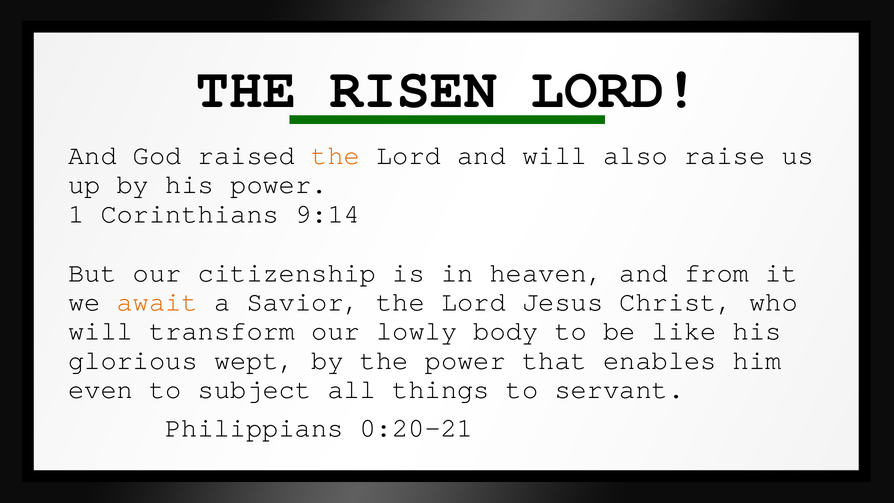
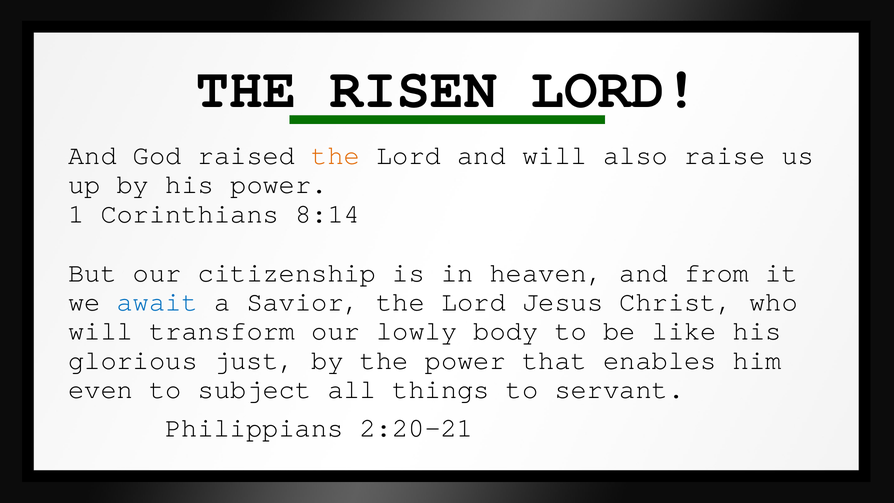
9:14: 9:14 -> 8:14 (328, 214)
await colour: orange -> blue (157, 302)
wept: wept -> just (255, 360)
0:20-21: 0:20-21 -> 2:20-21 (416, 428)
